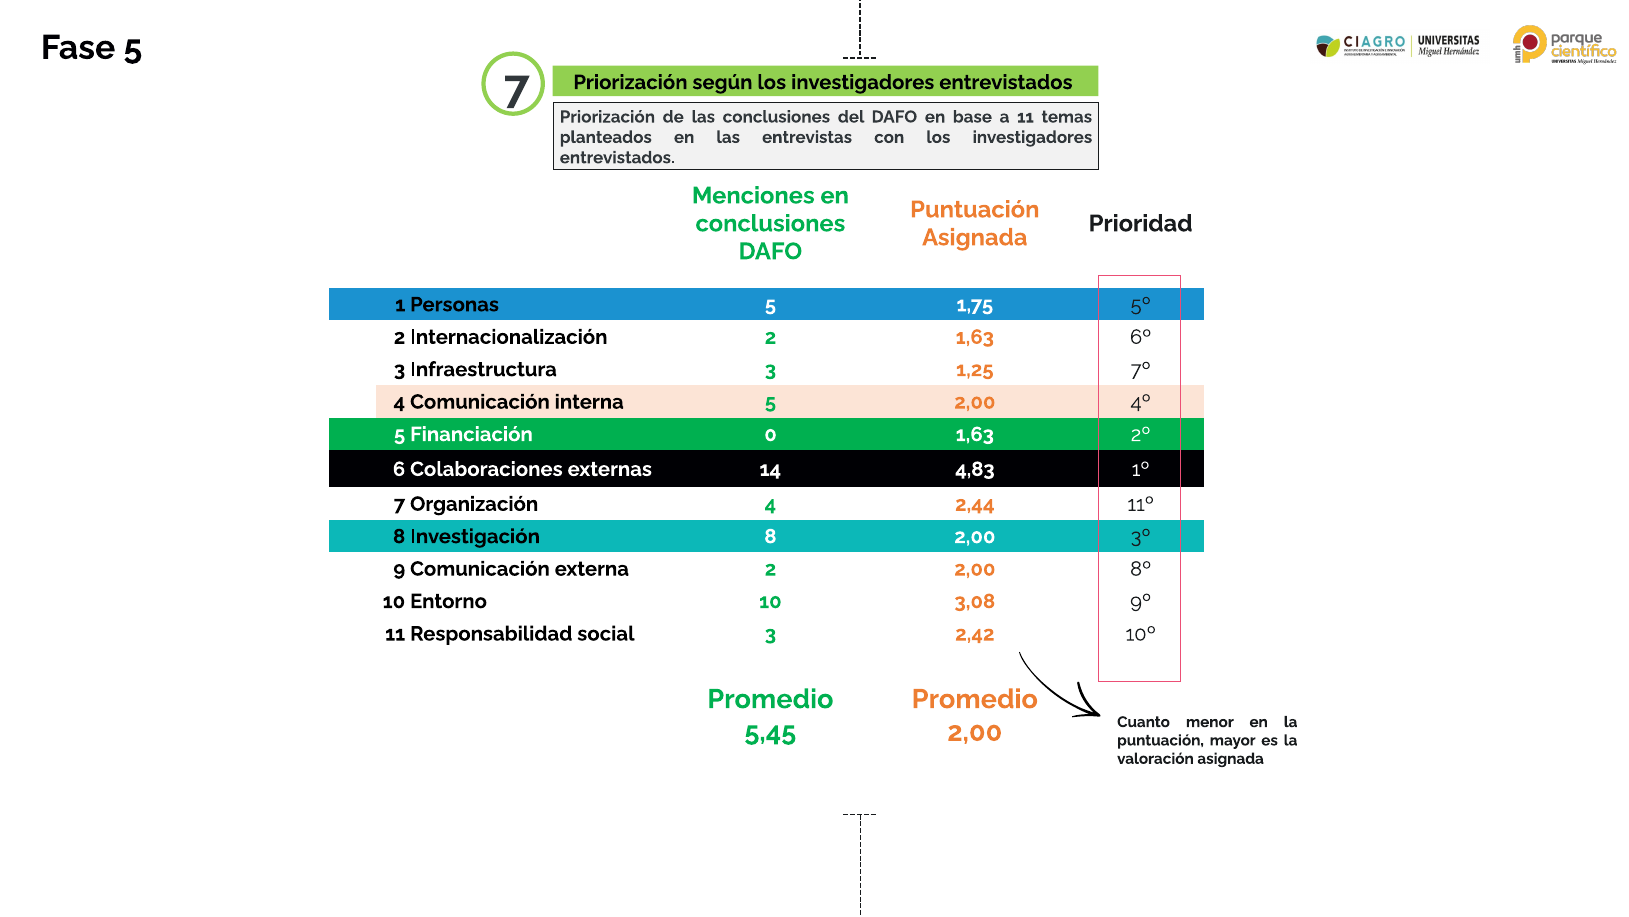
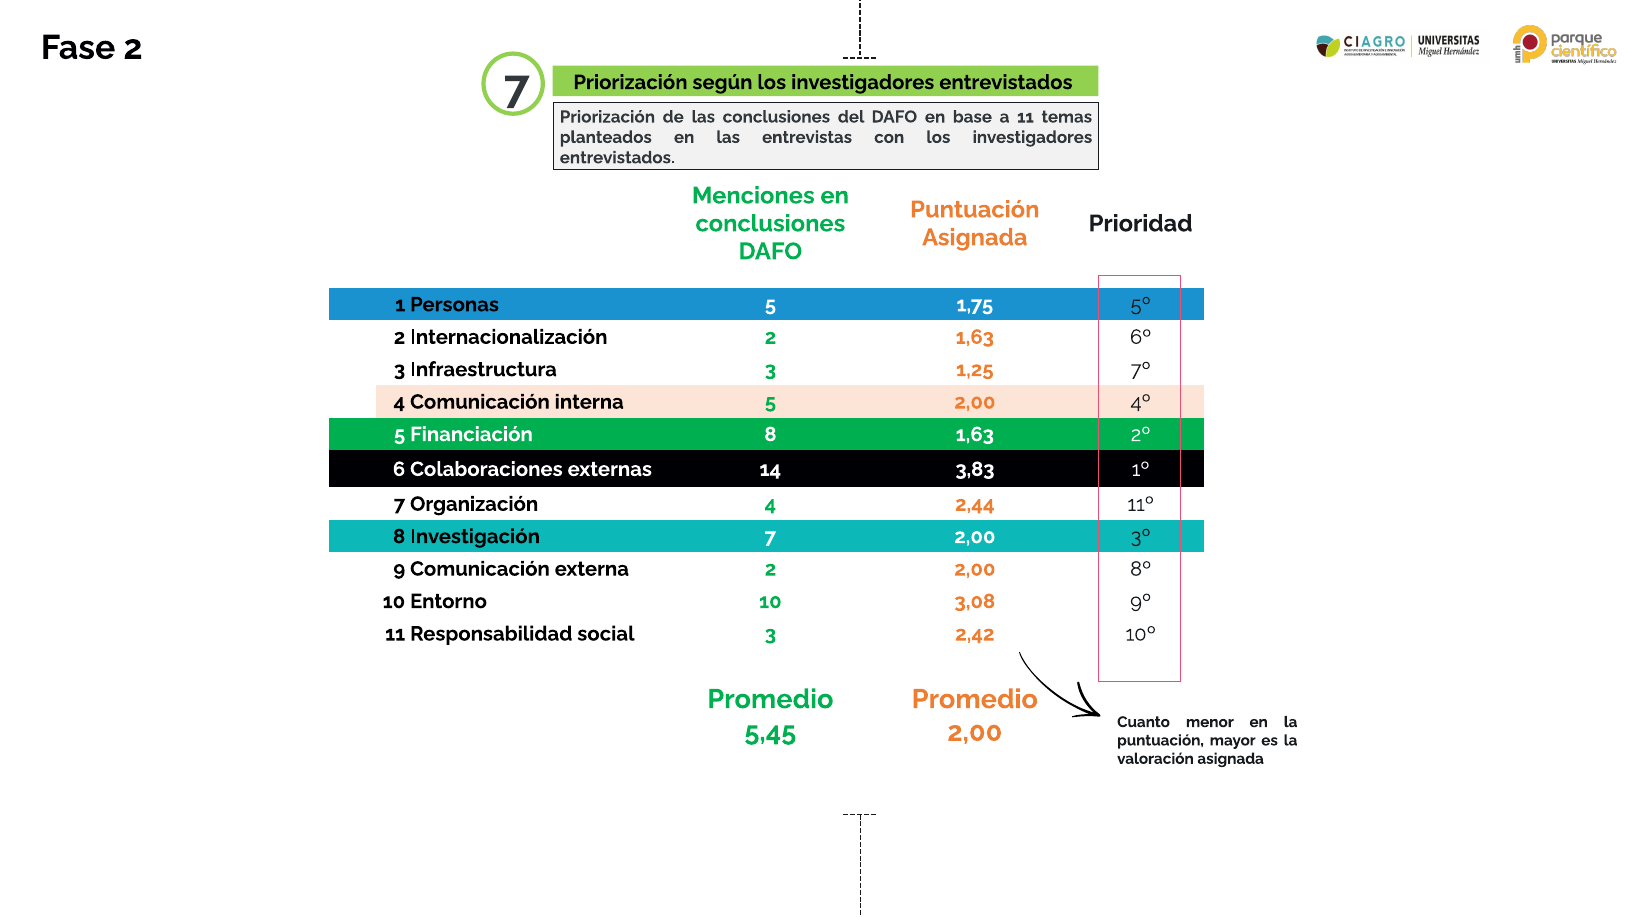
Fase 5: 5 -> 2 (133, 48)
Financiación 0: 0 -> 8 (770, 434)
4,83: 4,83 -> 3,83 (975, 469)
Investigación 8: 8 -> 7 (770, 536)
